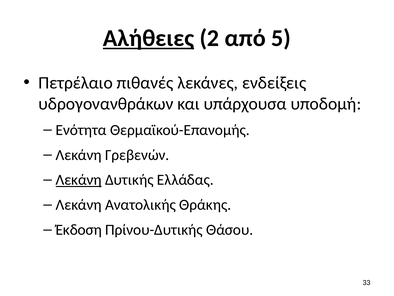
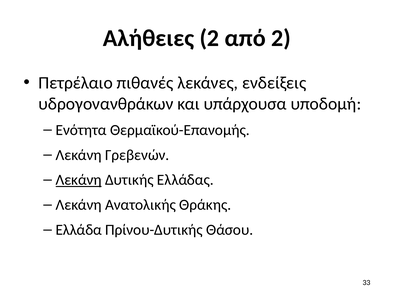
Αλήθειες underline: present -> none (148, 38)
από 5: 5 -> 2 (281, 38)
Έκδοση: Έκδοση -> Ελλάδα (79, 229)
